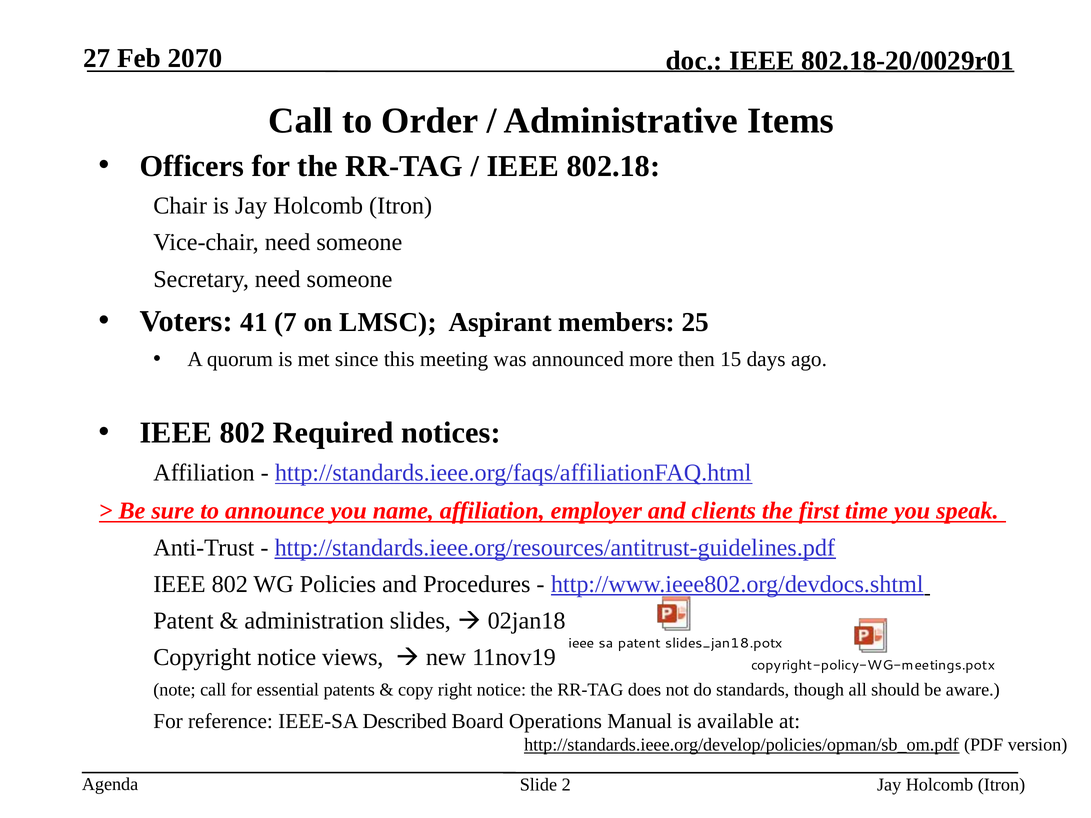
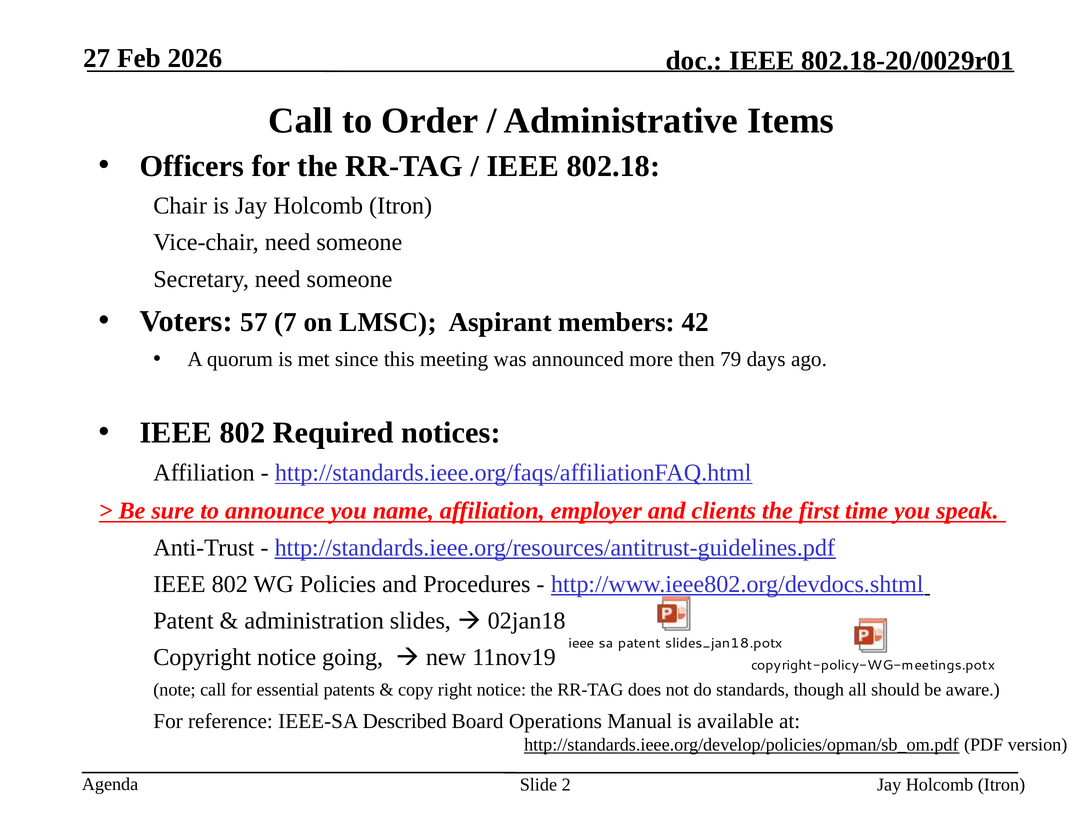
2070: 2070 -> 2026 (195, 58)
41: 41 -> 57 (254, 322)
25: 25 -> 42 (695, 322)
15: 15 -> 79 (731, 359)
views: views -> going (353, 658)
